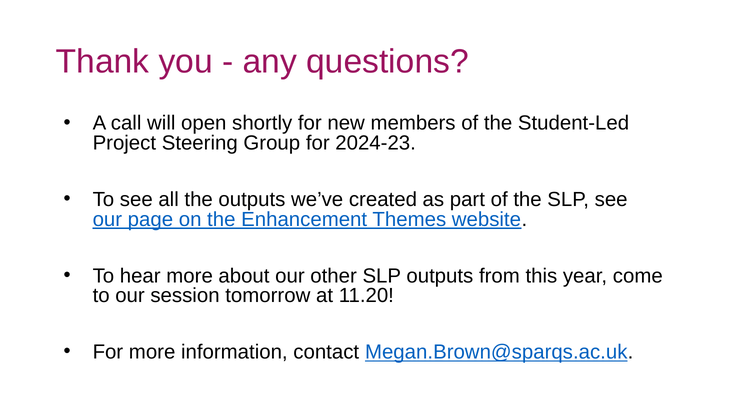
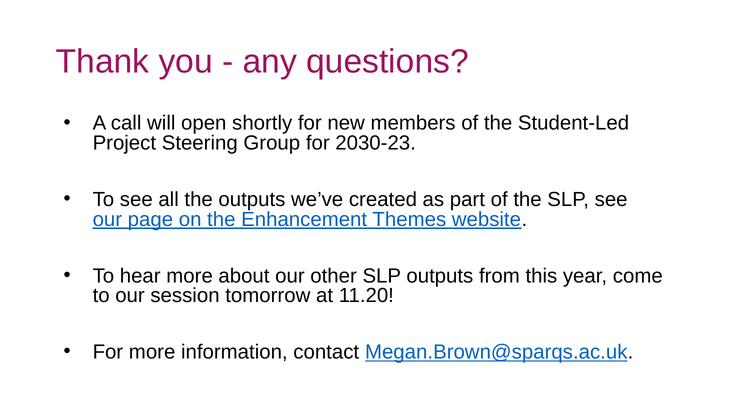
2024-23: 2024-23 -> 2030-23 (376, 143)
